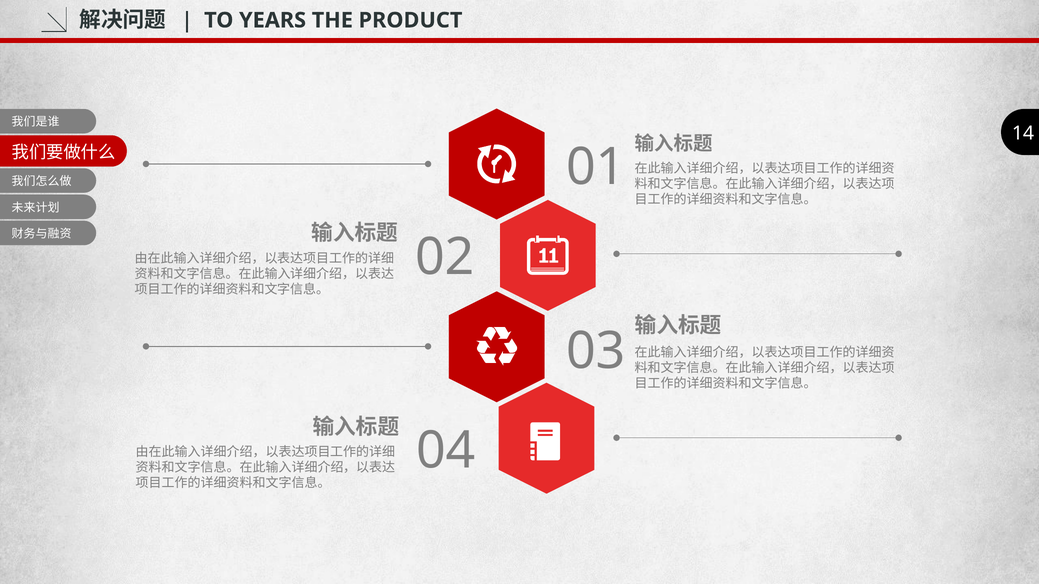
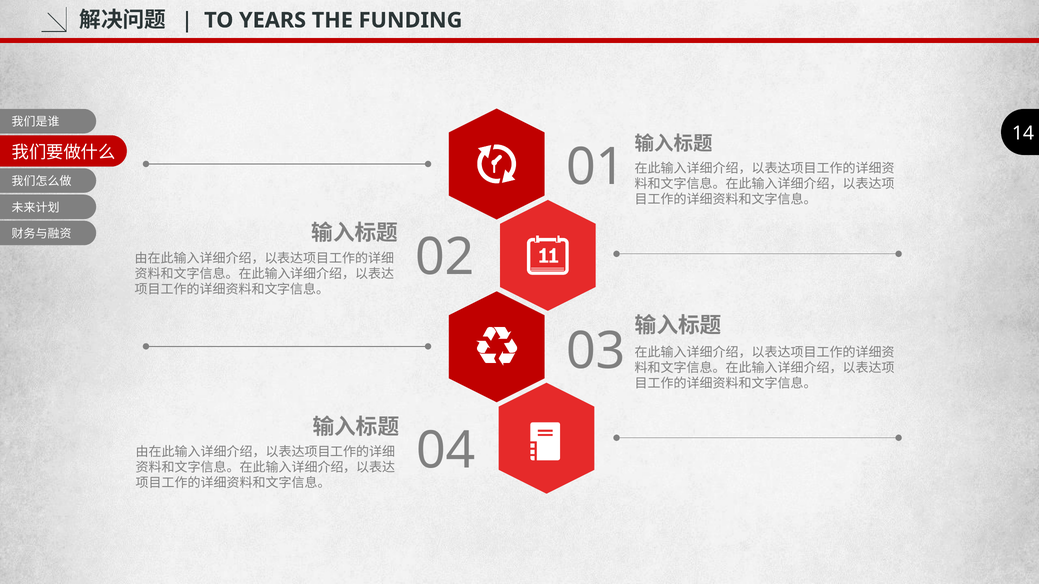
PRODUCT: PRODUCT -> FUNDING (410, 20)
